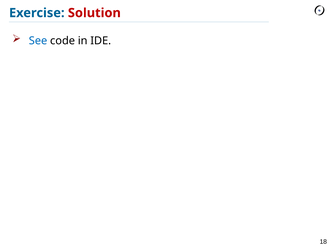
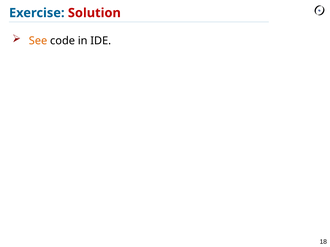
See colour: blue -> orange (38, 41)
